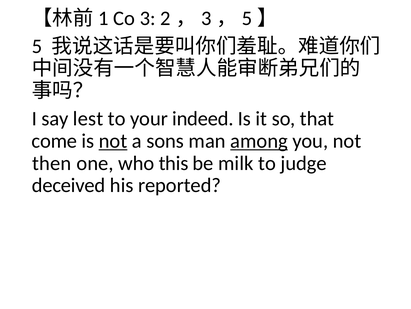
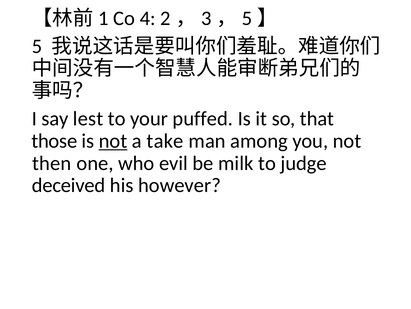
3: 3 -> 4 (148, 18)
indeed: indeed -> puffed (203, 118)
come: come -> those (54, 141)
sons: sons -> take (165, 141)
among underline: present -> none (259, 141)
this: this -> evil (173, 163)
reported: reported -> however (179, 185)
